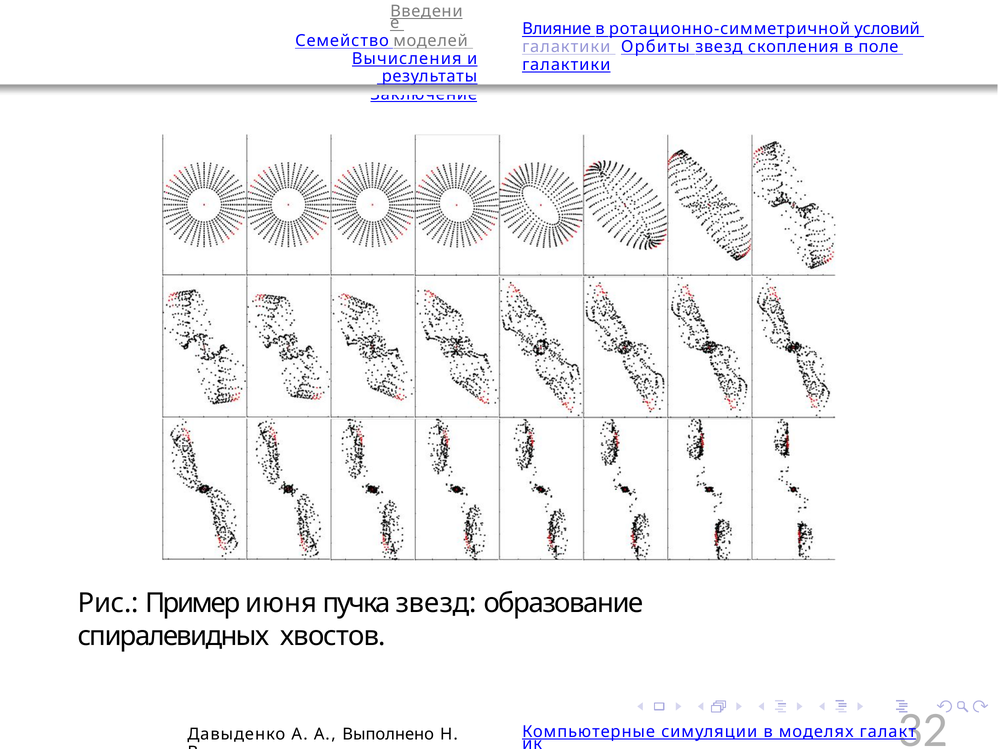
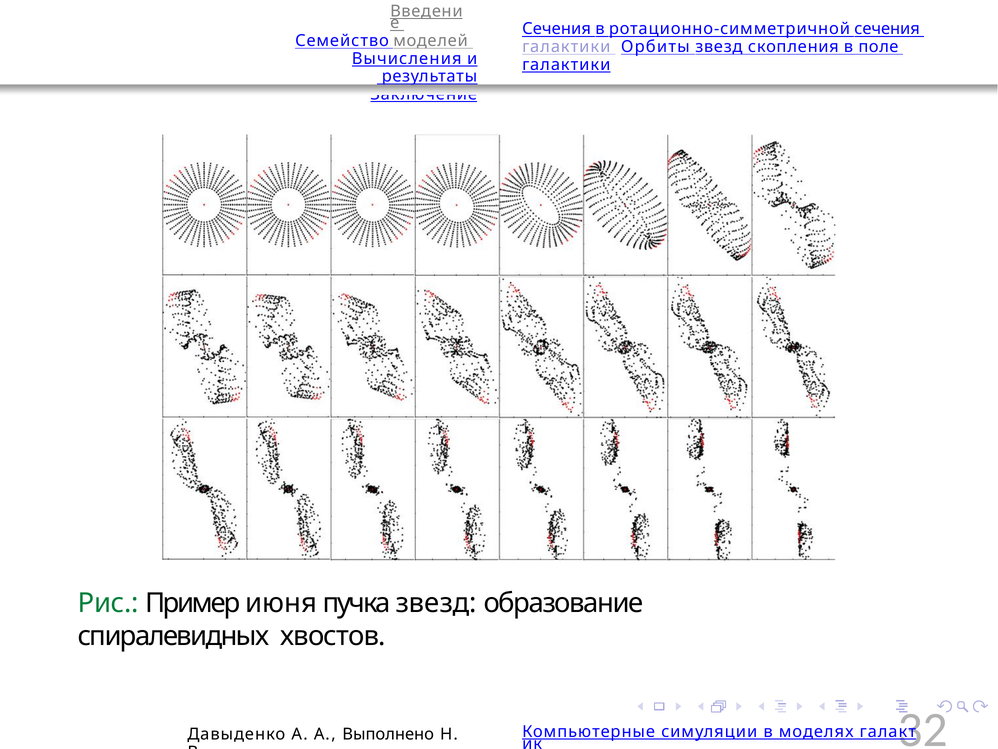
Влияние: Влияние -> Сечения (557, 29)
ротационно-симметричной условий: условий -> сечения (887, 29)
Рис colour: black -> green (108, 603)
